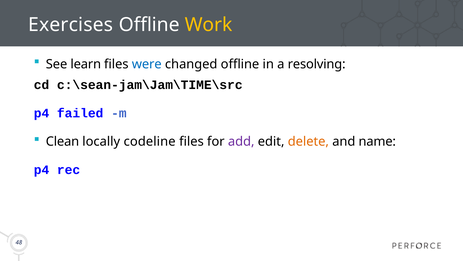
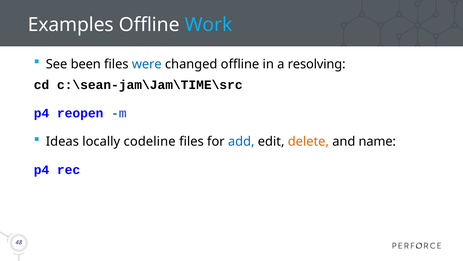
Exercises: Exercises -> Examples (71, 25)
Work colour: yellow -> light blue (209, 25)
learn: learn -> been (86, 64)
failed: failed -> reopen (80, 113)
Clean: Clean -> Ideas (62, 141)
add colour: purple -> blue (241, 141)
